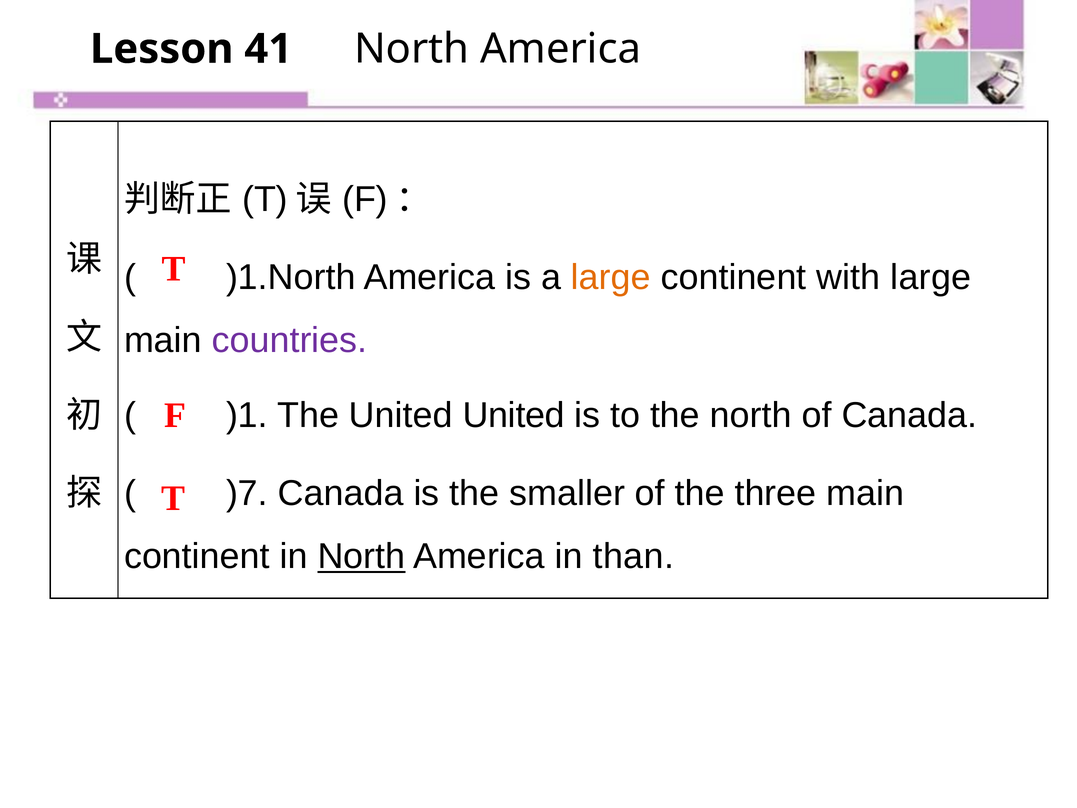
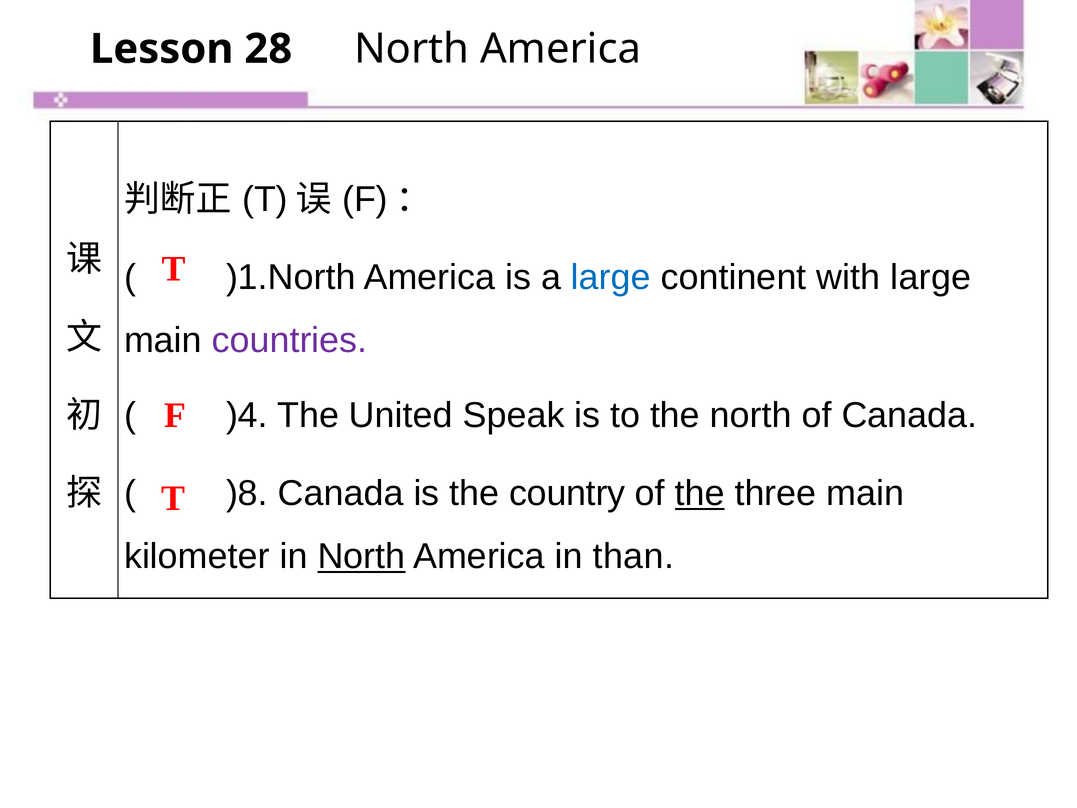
41: 41 -> 28 (268, 49)
large colour: orange -> blue (611, 277)
)1: )1 -> )4 (247, 415)
United United: United -> Speak (514, 415)
)7: )7 -> )8 (247, 493)
smaller: smaller -> country (567, 493)
the underline: none -> present (700, 493)
continent: continent -> kilometer (197, 556)
